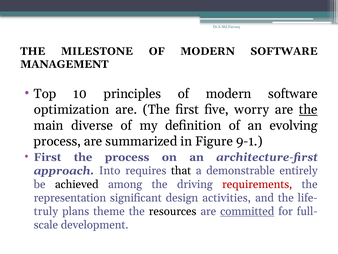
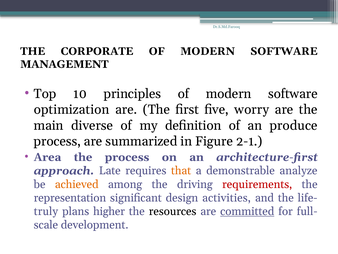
MILESTONE: MILESTONE -> CORPORATE (97, 51)
the underline: present -> none (308, 109)
evolving: evolving -> produce (294, 125)
9-1: 9-1 -> 2-1 (249, 141)
First: First -> Area (47, 157)
Into: Into -> Late (110, 170)
that colour: black -> orange (181, 170)
entirely: entirely -> analyze (298, 170)
achieved colour: black -> orange (77, 184)
theme: theme -> higher (109, 211)
